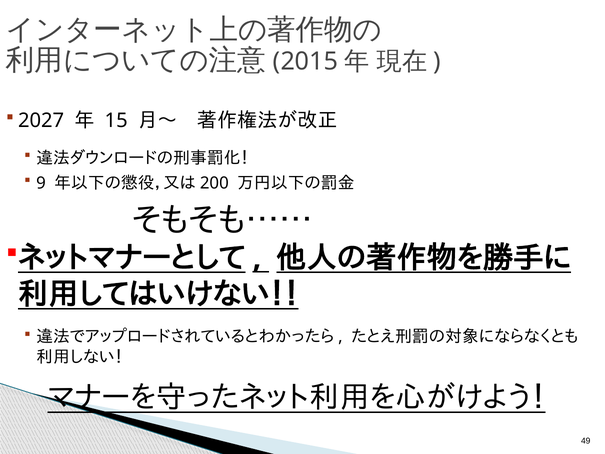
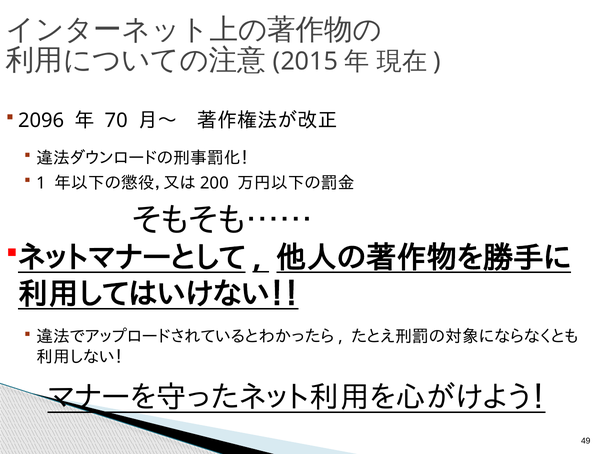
2027: 2027 -> 2096 (41, 121)
15: 15 -> 70 (116, 121)
9: 9 -> 1 (41, 183)
